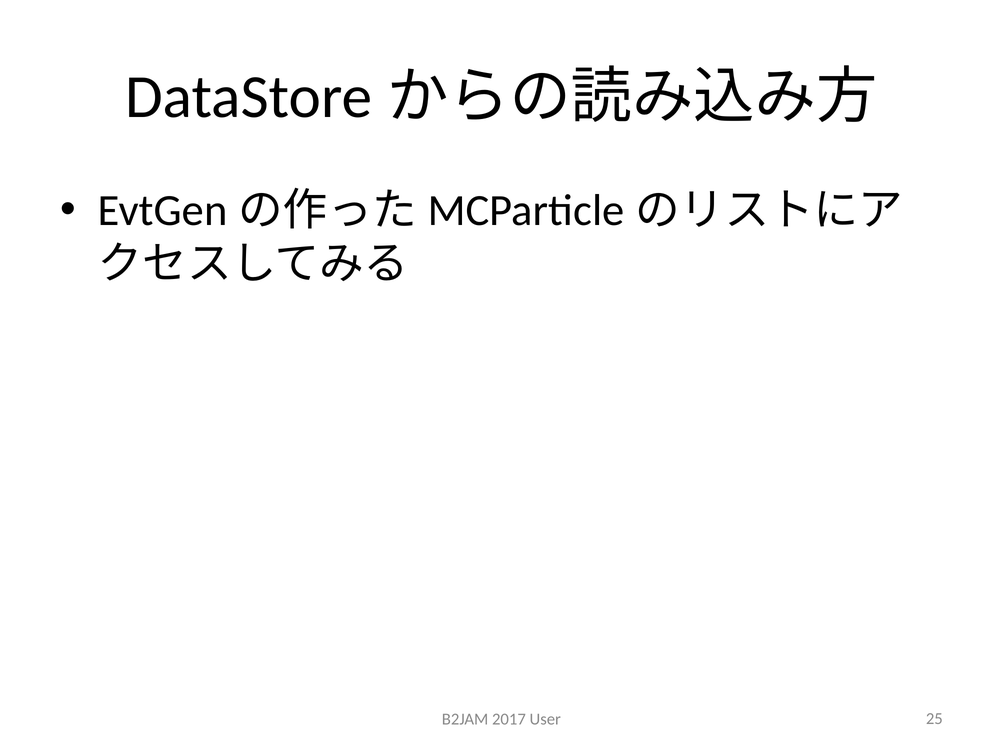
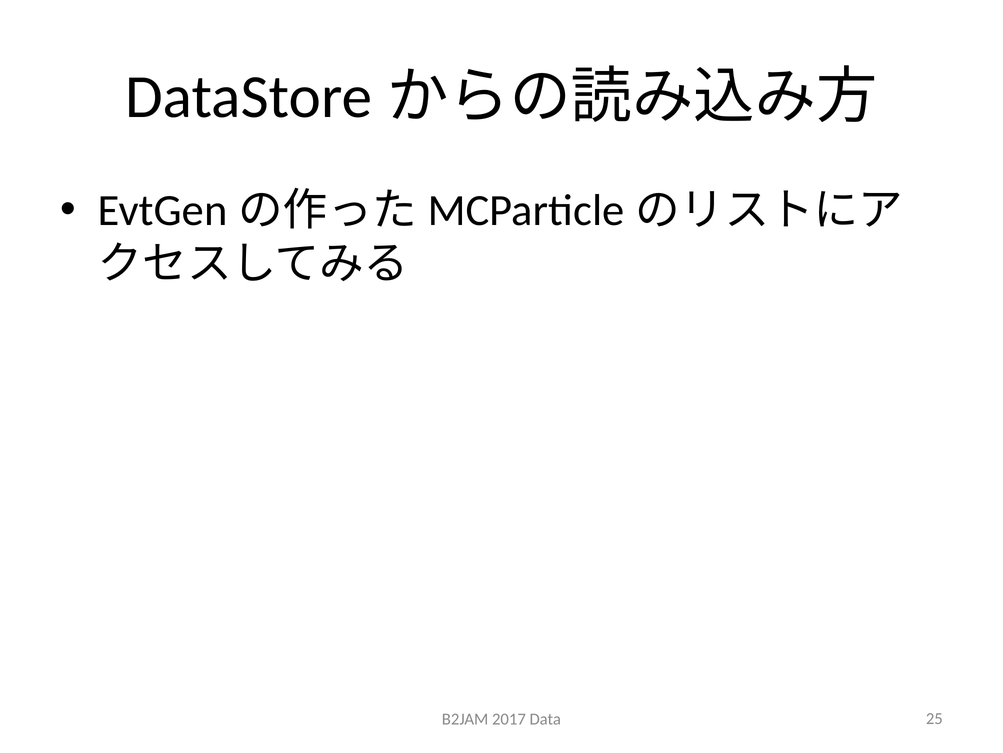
User: User -> Data (545, 718)
